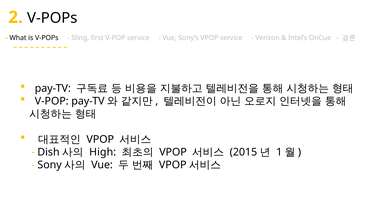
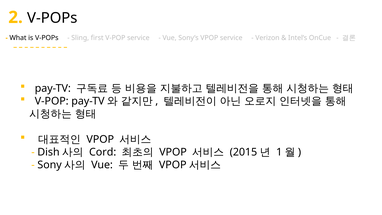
High: High -> Cord (103, 152)
